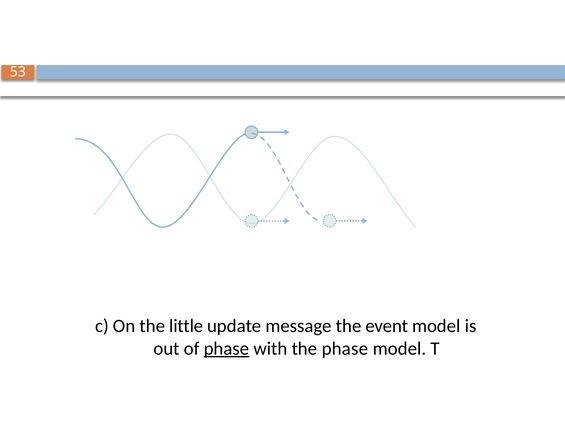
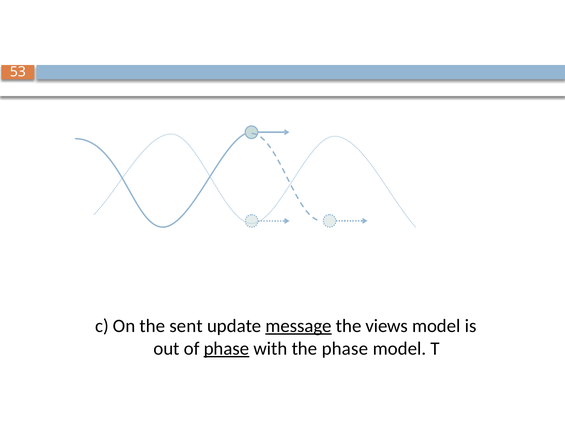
little: little -> sent (186, 326)
message underline: none -> present (298, 326)
event: event -> views (387, 326)
